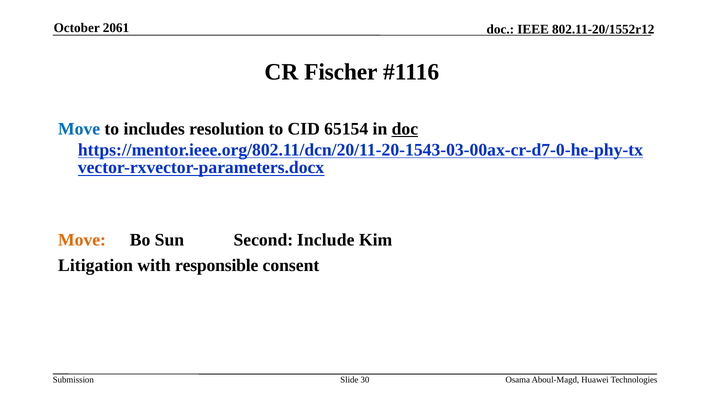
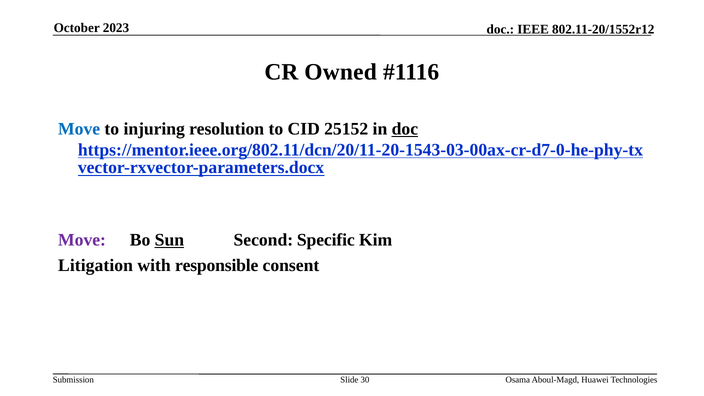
2061: 2061 -> 2023 (116, 28)
Fischer: Fischer -> Owned (341, 72)
includes: includes -> injuring (154, 129)
65154: 65154 -> 25152 (346, 129)
Move colour: orange -> purple (82, 240)
Sun underline: none -> present (169, 240)
Include: Include -> Specific (326, 240)
